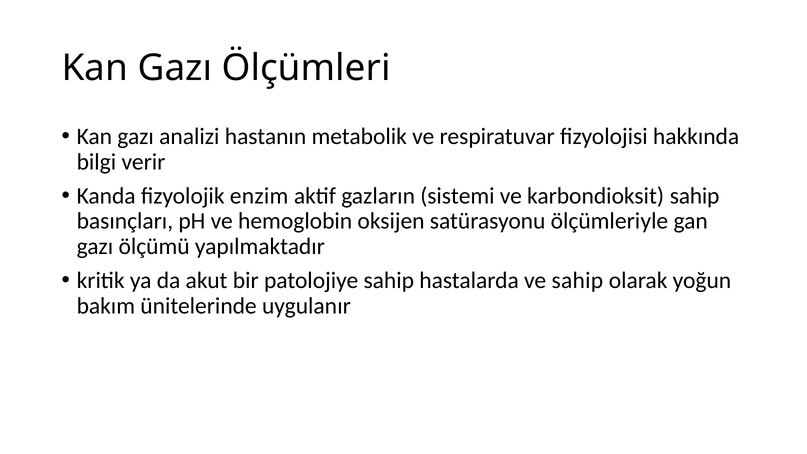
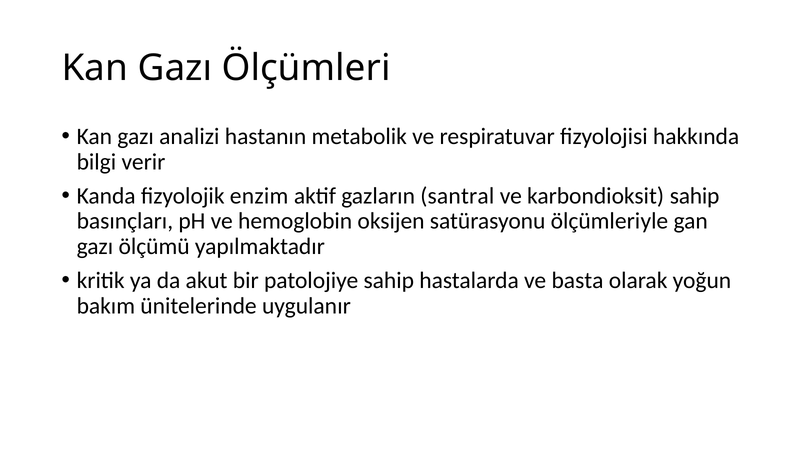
sistemi: sistemi -> santral (457, 196)
ve sahip: sahip -> basta (577, 280)
